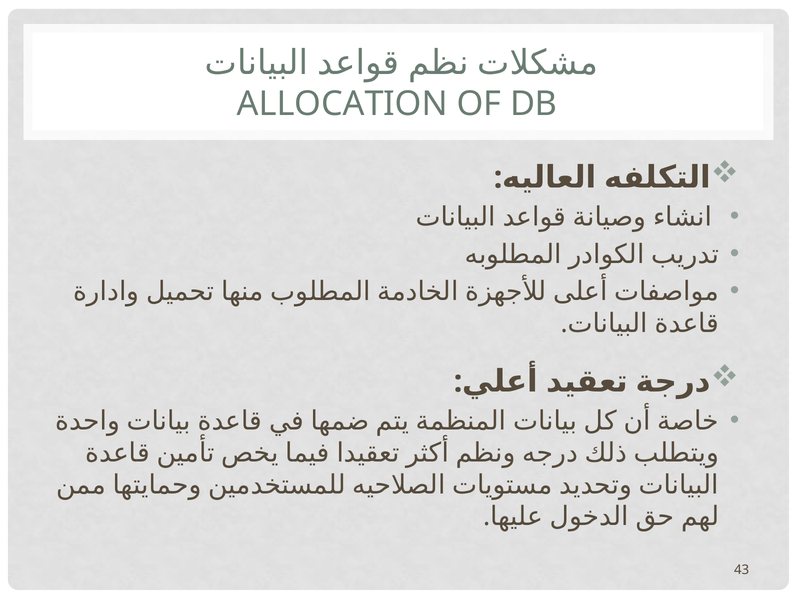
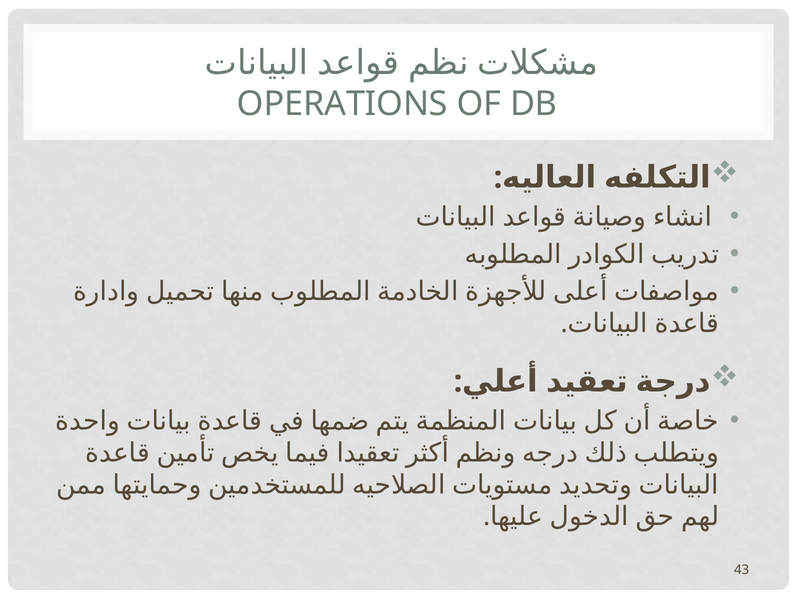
ALLOCATION: ALLOCATION -> OPERATIONS (342, 104)
